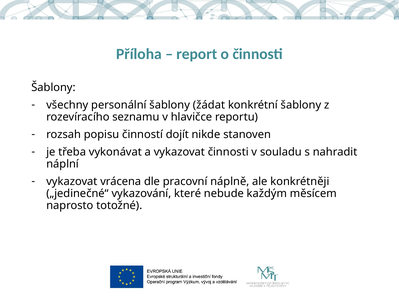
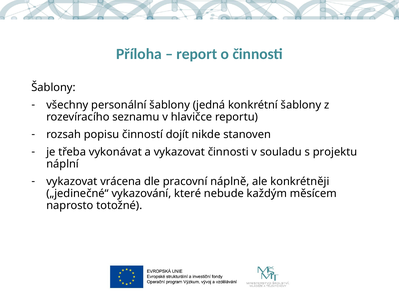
žádat: žádat -> jedná (209, 105)
nahradit: nahradit -> projektu (335, 152)
